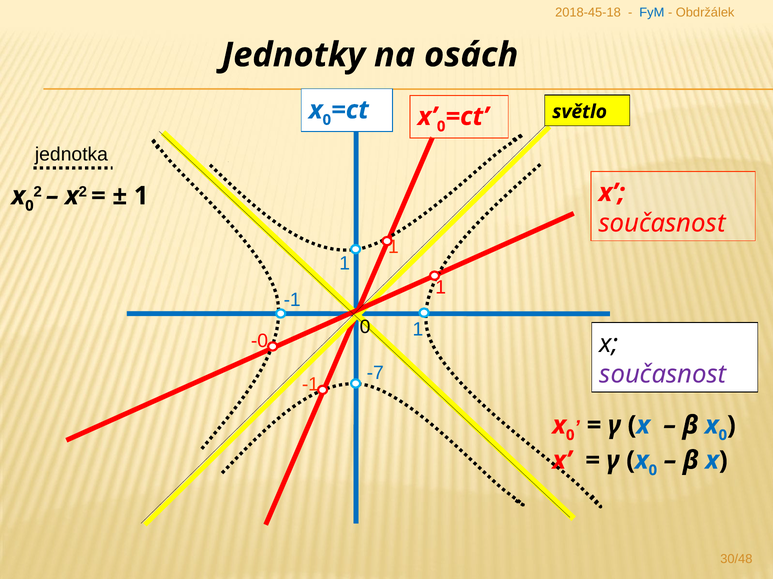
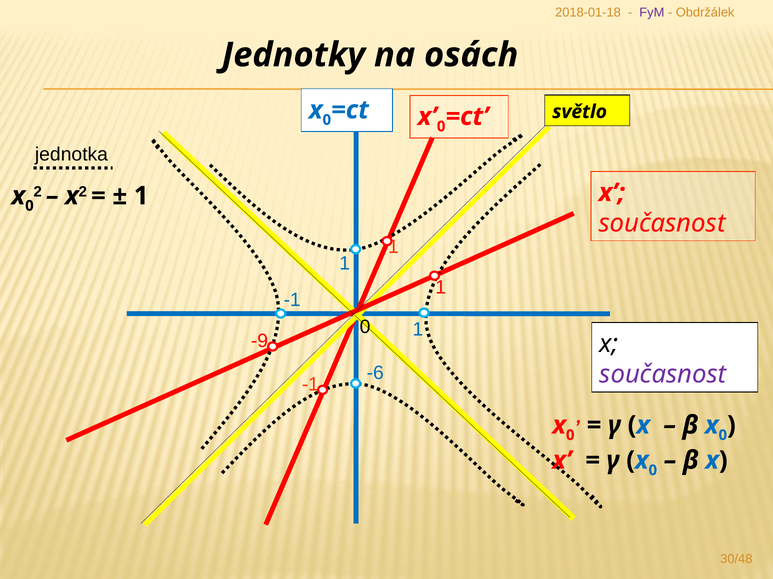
2018-45-18: 2018-45-18 -> 2018-01-18 (588, 12)
FyM colour: blue -> purple (652, 12)
-0: -0 -> -9 (259, 342)
-7: -7 -> -6 (375, 374)
